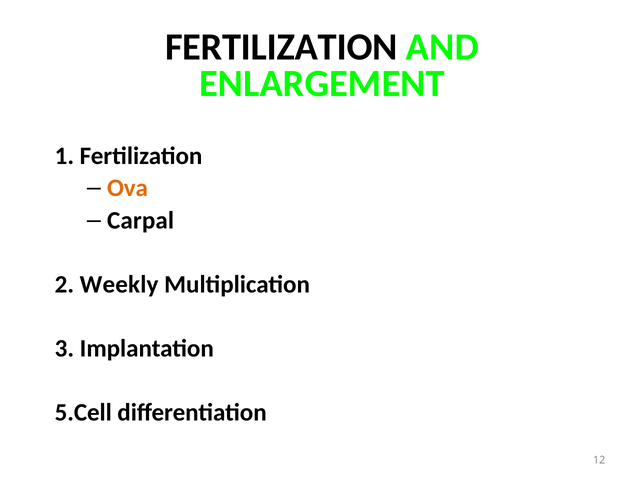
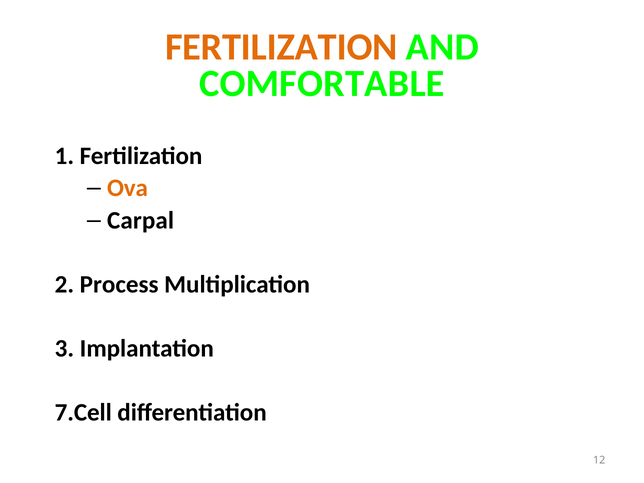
FERTILIZATION colour: black -> orange (281, 47)
ENLARGEMENT: ENLARGEMENT -> COMFORTABLE (322, 84)
Weekly: Weekly -> Process (119, 284)
5.Cell: 5.Cell -> 7.Cell (83, 413)
